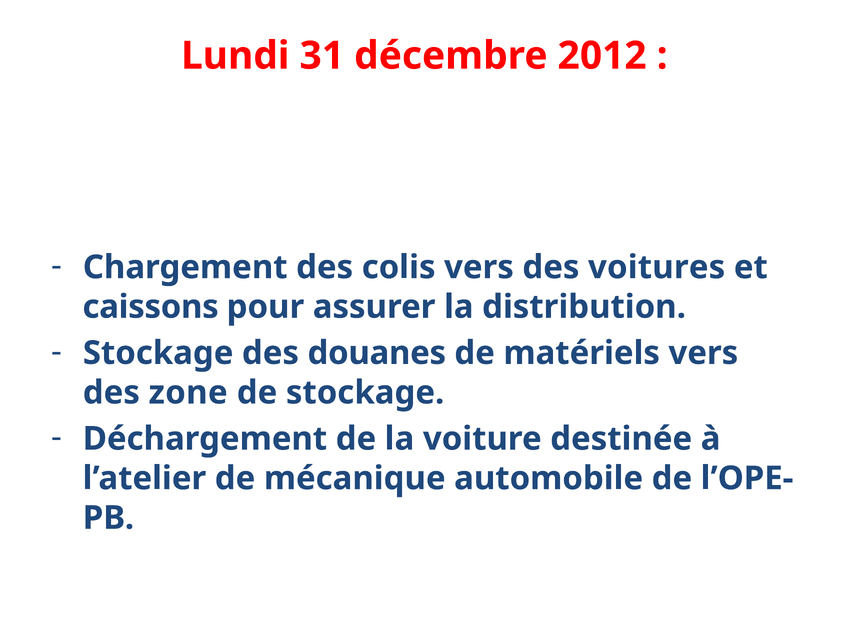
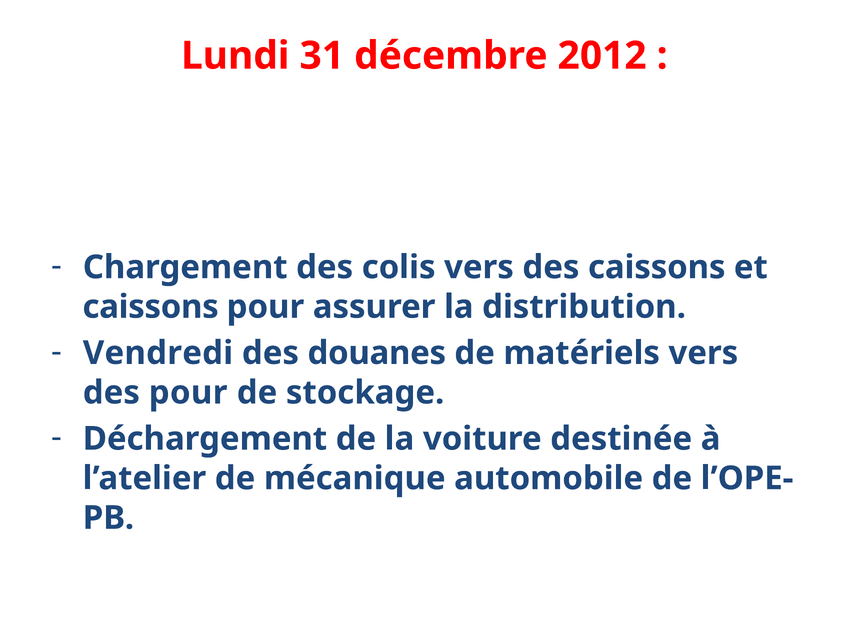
des voitures: voitures -> caissons (657, 267)
Stockage: Stockage -> Vendredi (158, 353)
des zone: zone -> pour (188, 392)
